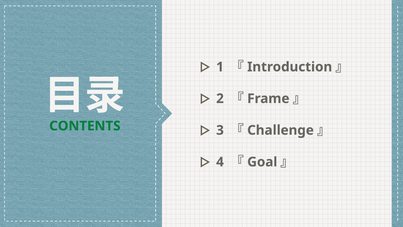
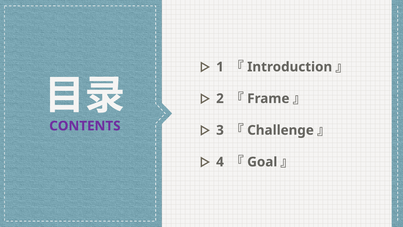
CONTENTS colour: green -> purple (85, 126)
